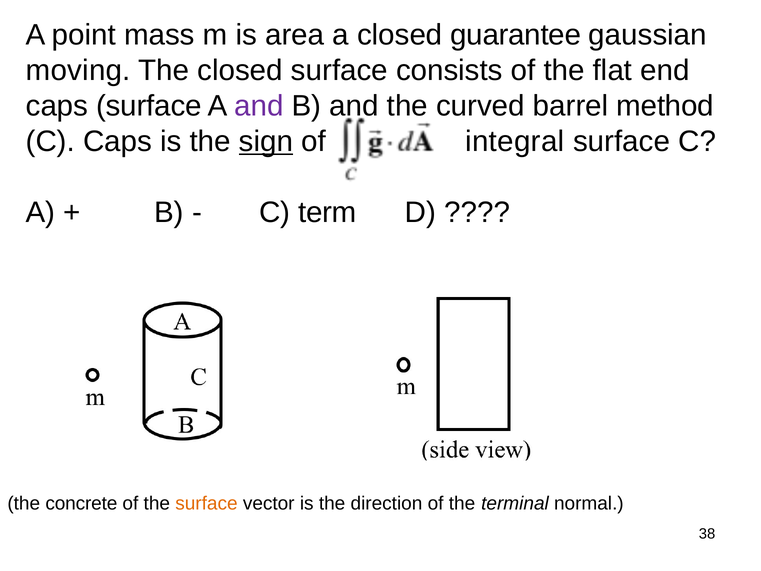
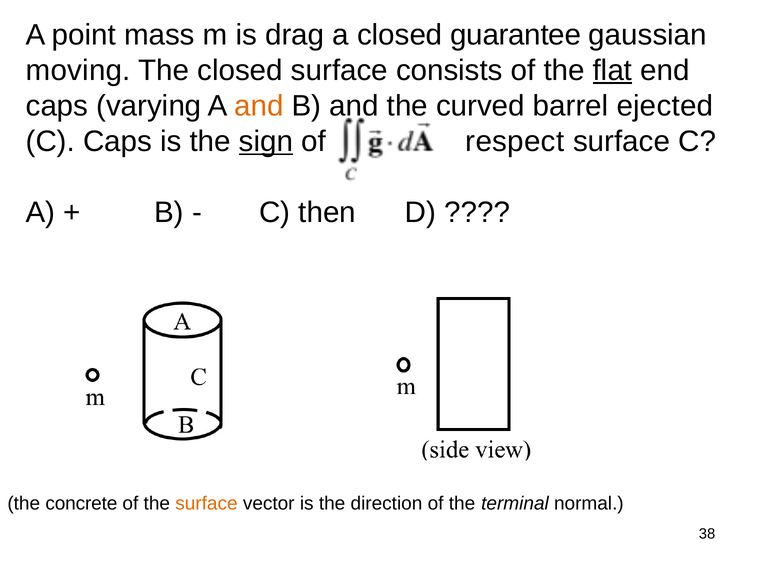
area: area -> drag (295, 35)
flat underline: none -> present (612, 70)
caps surface: surface -> varying (149, 106)
and colour: purple -> orange (259, 106)
method: method -> ejected (665, 106)
integral: integral -> respect (515, 141)
term: term -> then (327, 212)
